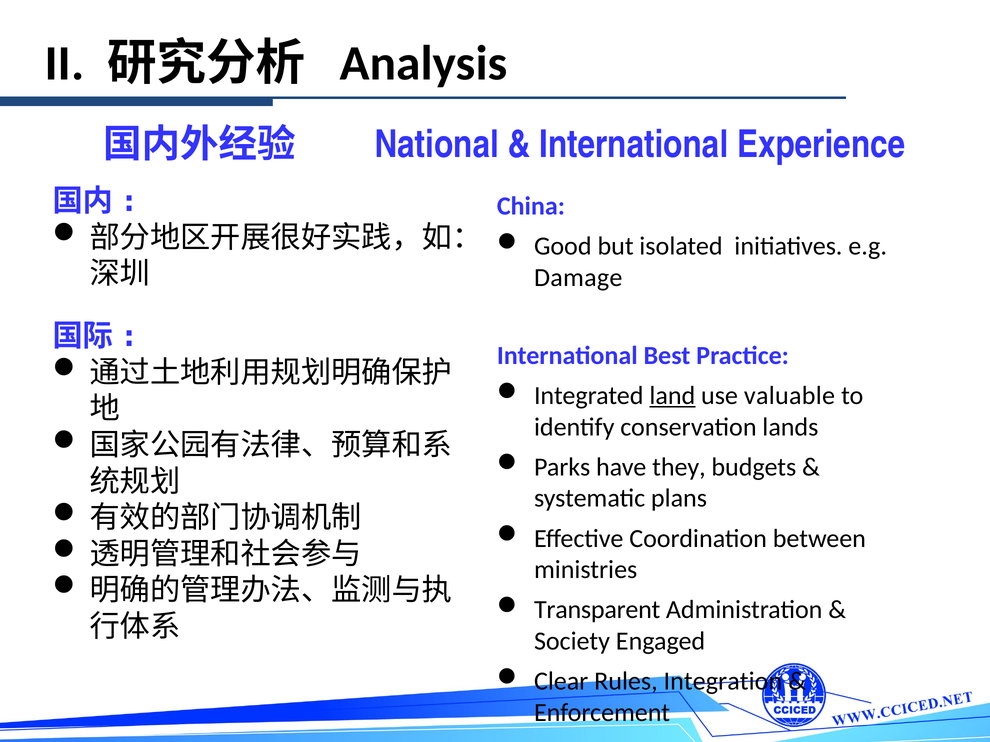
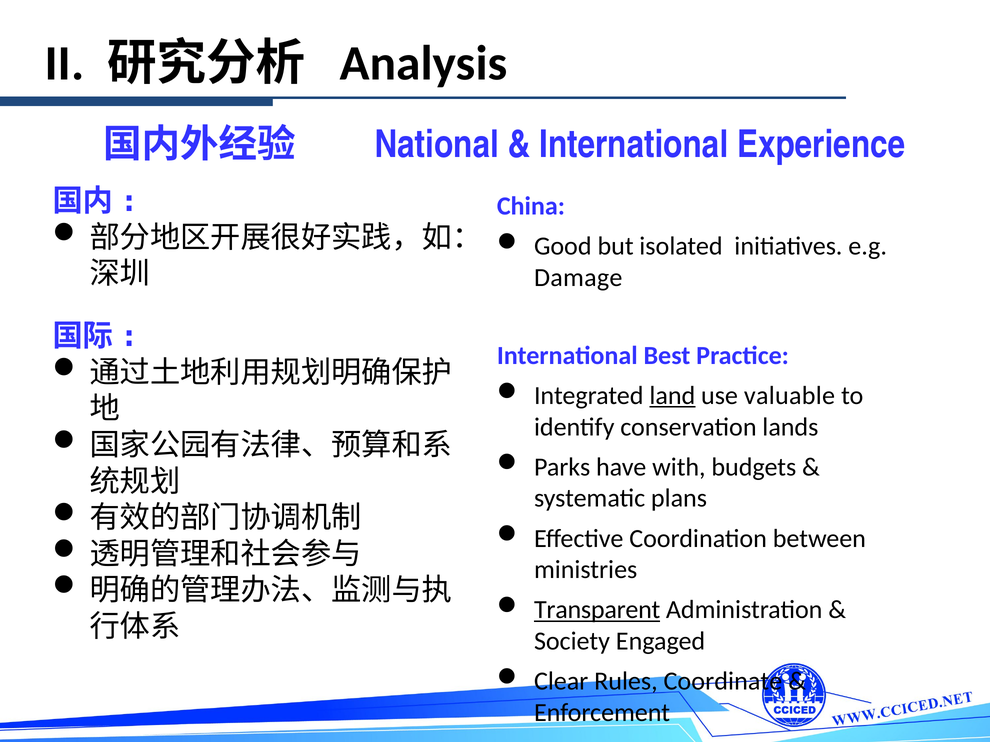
they: they -> with (679, 467)
Transparent underline: none -> present (597, 610)
Integration: Integration -> Coordinate (723, 682)
